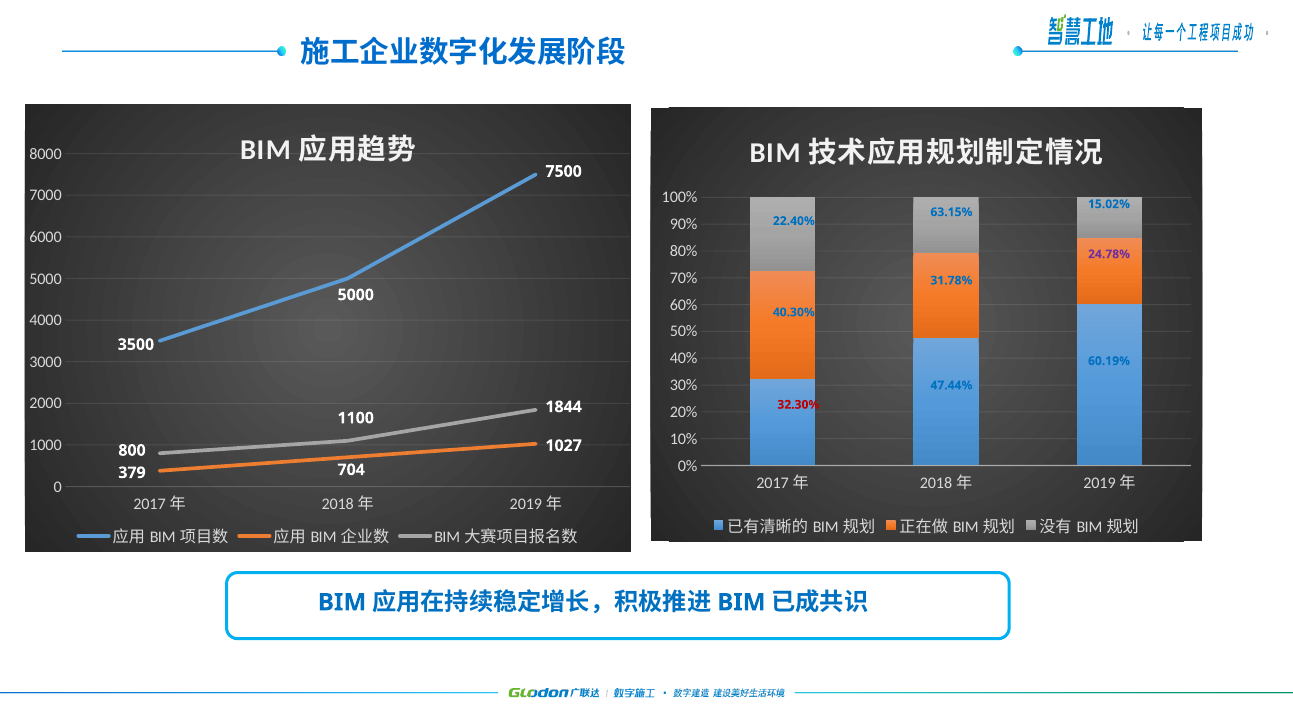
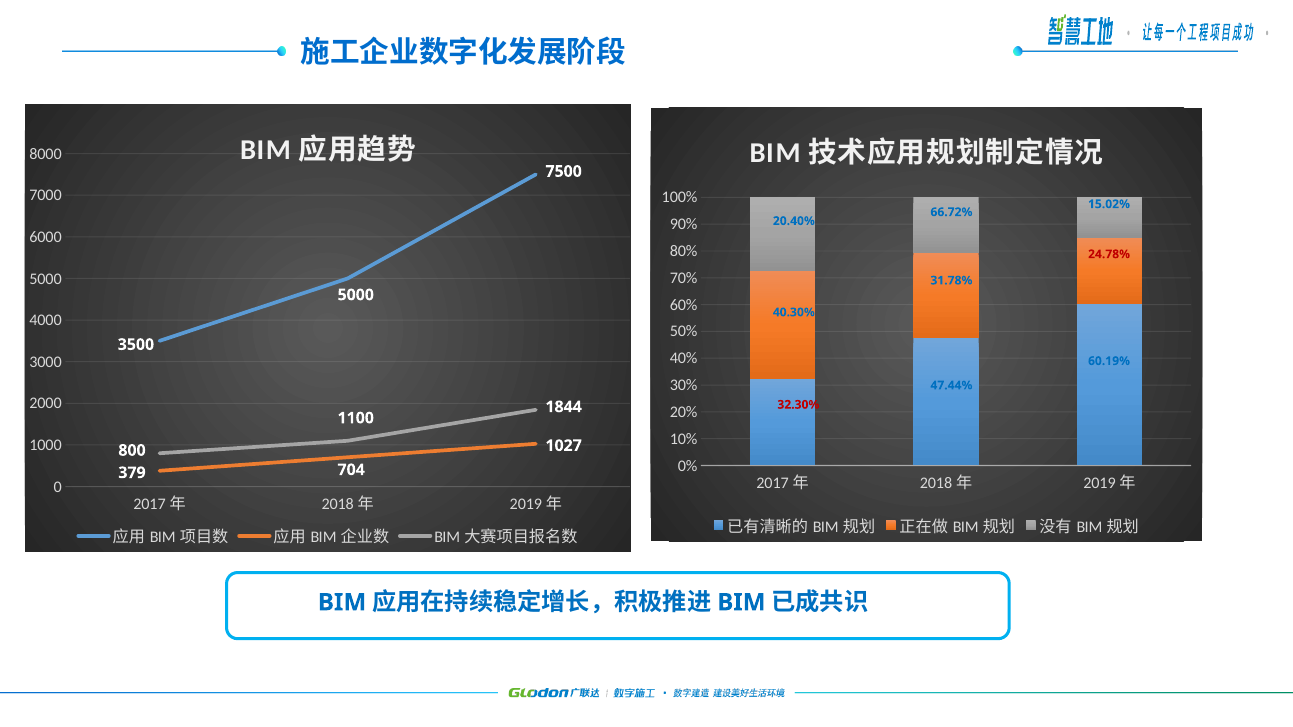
63.15%: 63.15% -> 66.72% (951, 212)
22.40%: 22.40% -> 20.40% (794, 221)
24.78% colour: purple -> red (1109, 254)
